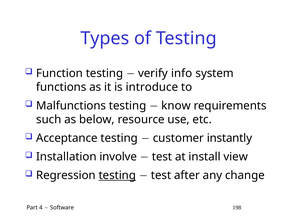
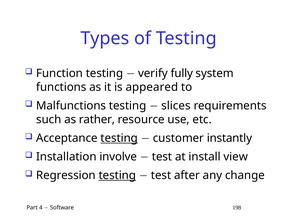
info: info -> fully (182, 73)
introduce: introduce -> appeared (152, 87)
know: know -> slices (176, 105)
below: below -> rather (97, 119)
testing underline: none -> present (119, 138)
